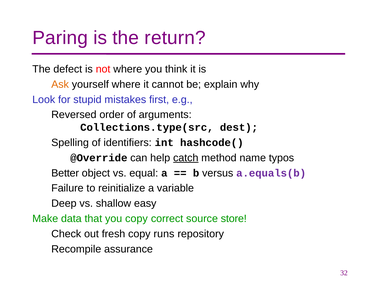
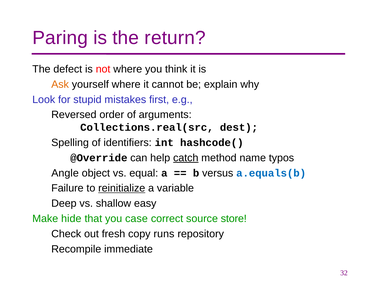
Collections.type(src: Collections.type(src -> Collections.real(src (147, 127)
Better: Better -> Angle (65, 173)
a.equals(b colour: purple -> blue (271, 173)
reinitialize underline: none -> present (122, 188)
data: data -> hide (71, 219)
you copy: copy -> case (136, 219)
assurance: assurance -> immediate (128, 249)
